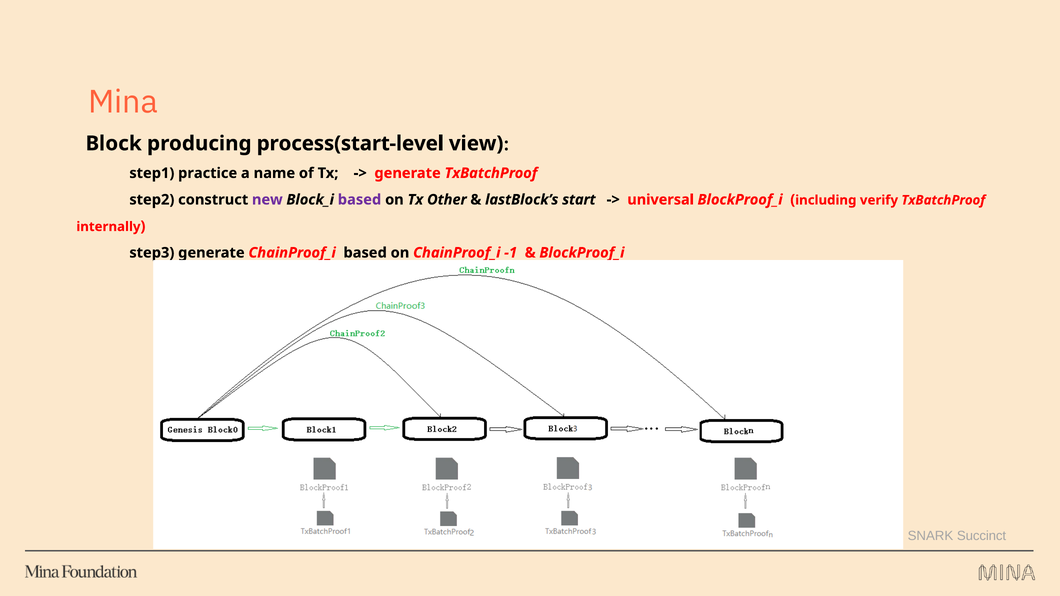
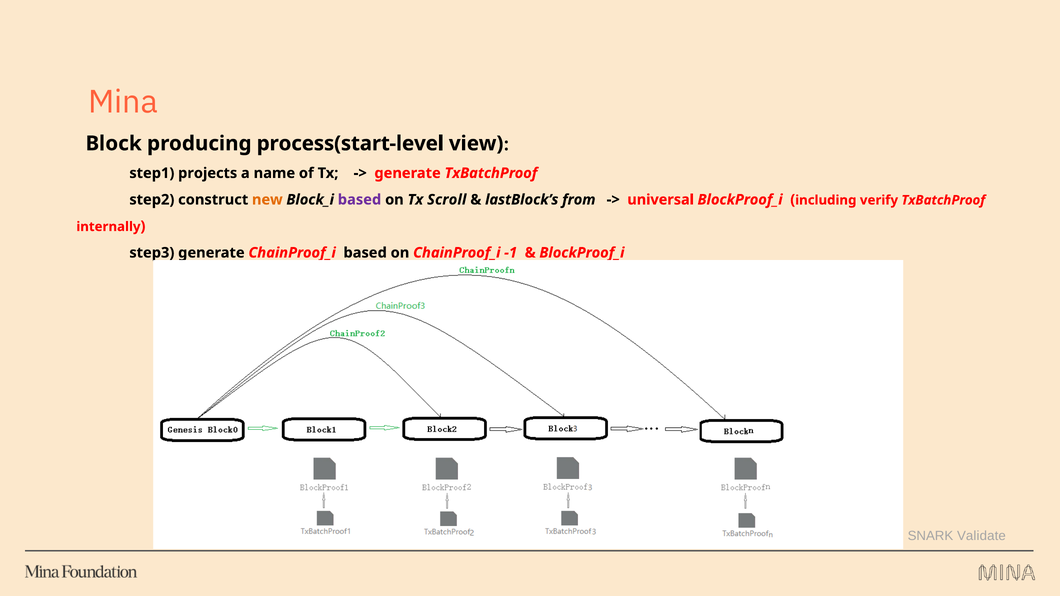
practice: practice -> projects (208, 173)
new colour: purple -> orange (267, 200)
Other: Other -> Scroll (447, 200)
lastBlock’s start: start -> from (579, 200)
Succinct: Succinct -> Validate (981, 536)
